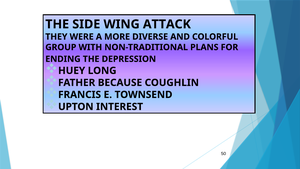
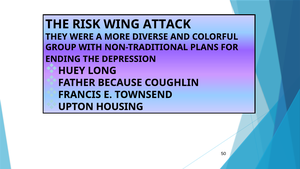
SIDE: SIDE -> RISK (86, 24)
INTEREST: INTEREST -> HOUSING (120, 107)
